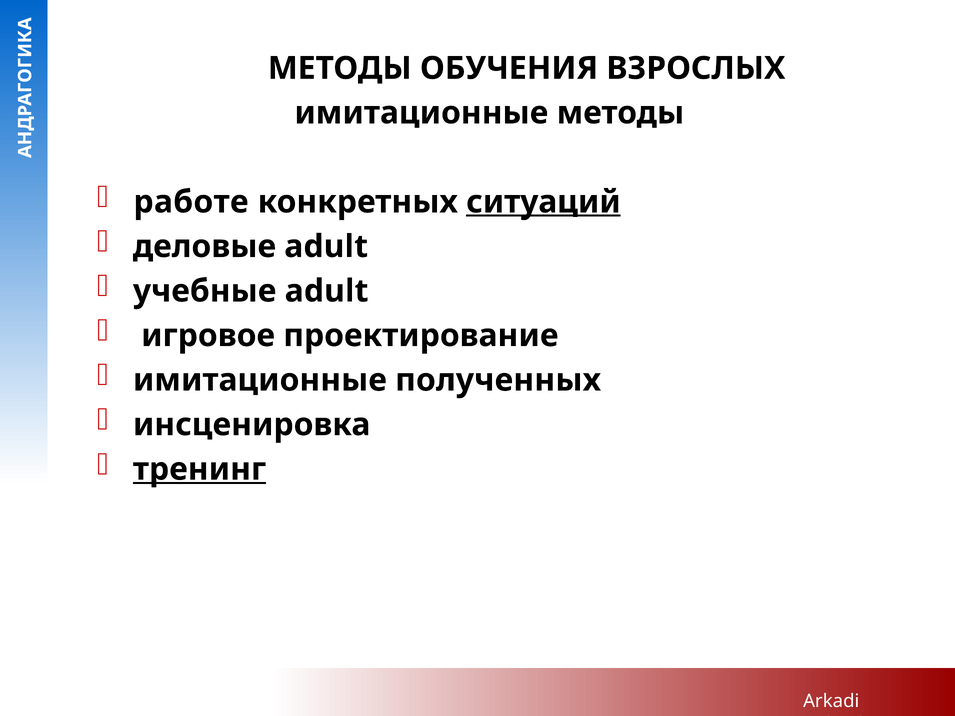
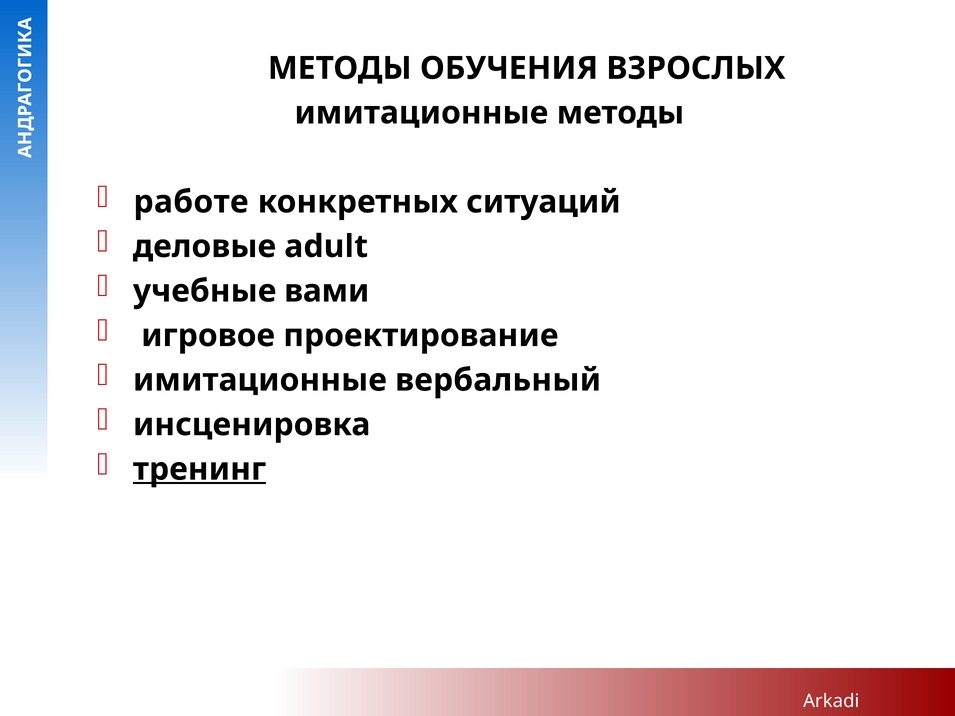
ситуаций underline: present -> none (543, 202)
учебные adult: adult -> вами (327, 291)
полученных: полученных -> вербальный (498, 380)
